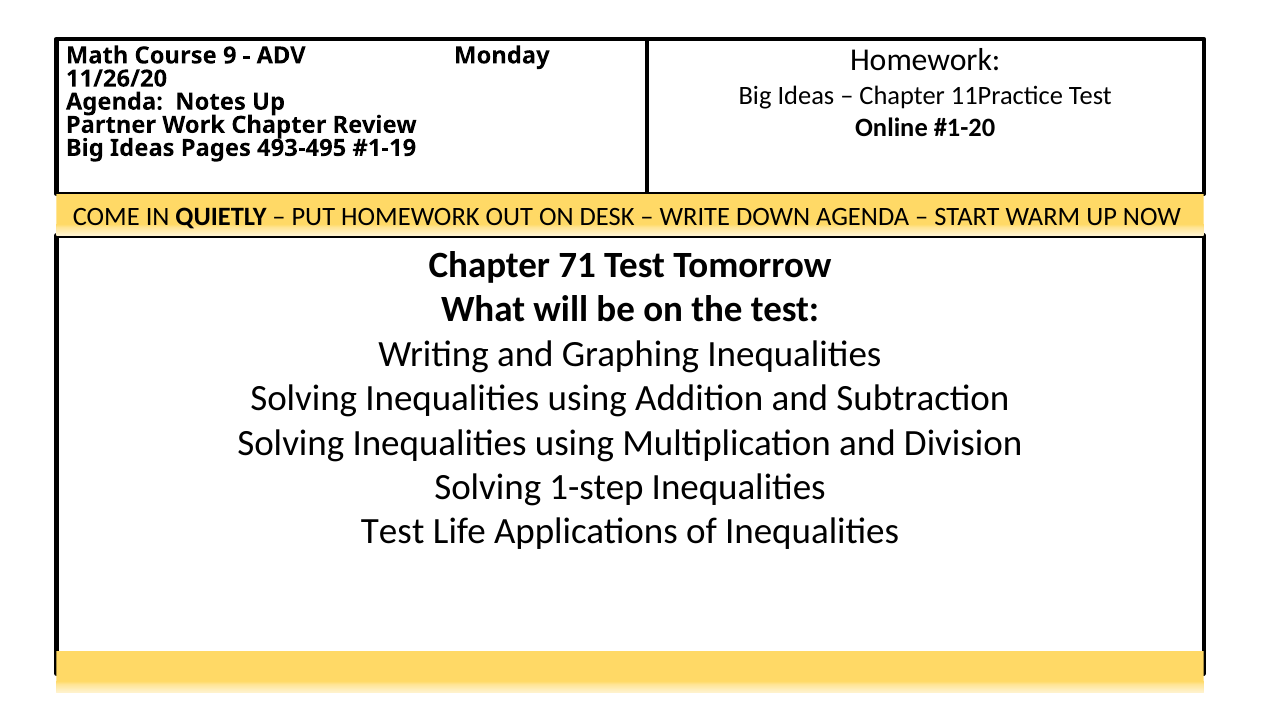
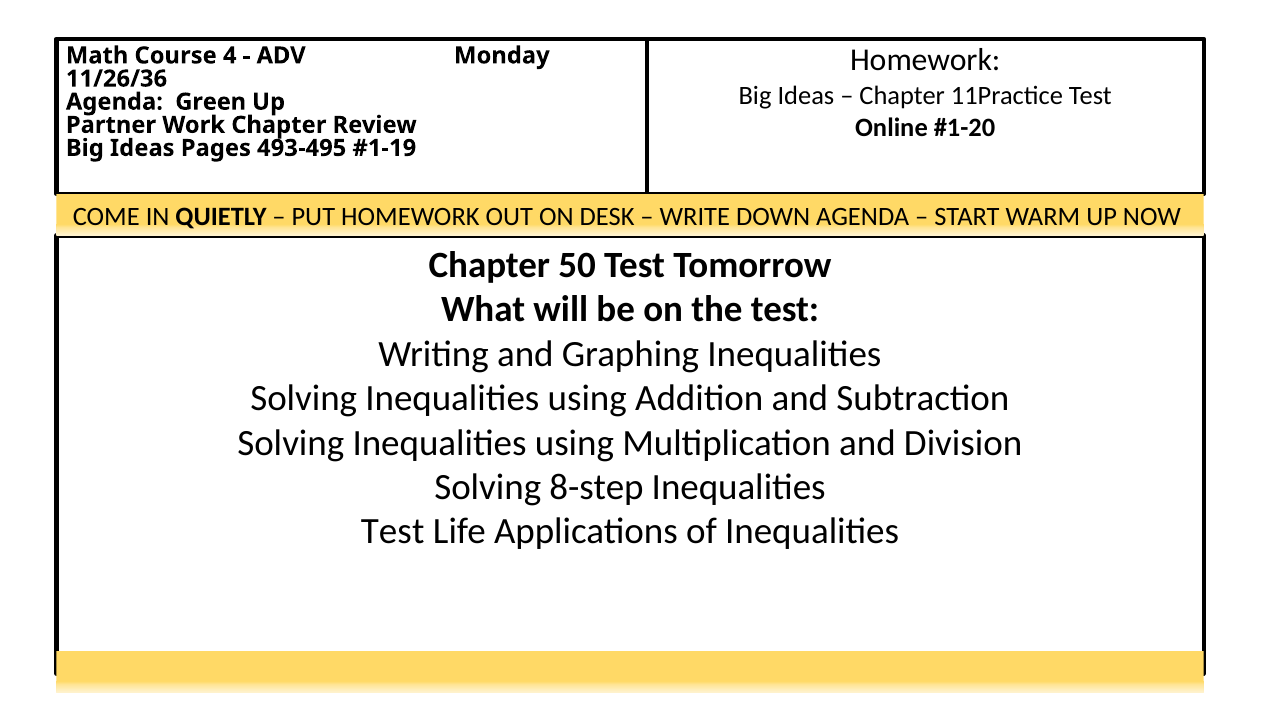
9: 9 -> 4 (230, 56)
11/26/20: 11/26/20 -> 11/26/36 (117, 79)
Notes: Notes -> Green (211, 102)
71: 71 -> 50 (577, 265)
1-step: 1-step -> 8-step (597, 487)
